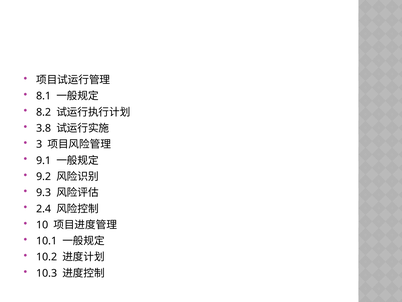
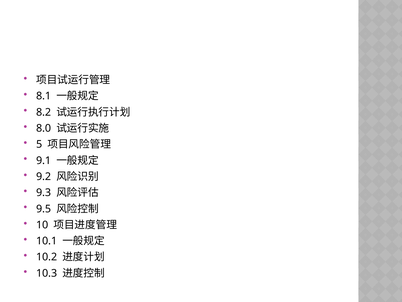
3.8: 3.8 -> 8.0 (44, 128)
3: 3 -> 5 (39, 144)
2.4: 2.4 -> 9.5 (44, 208)
